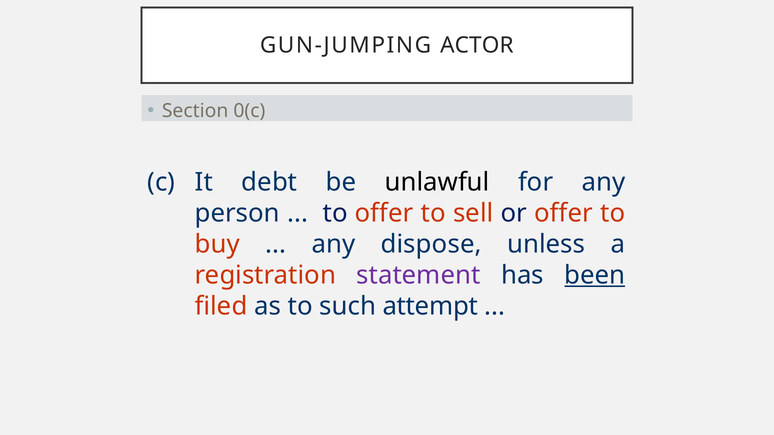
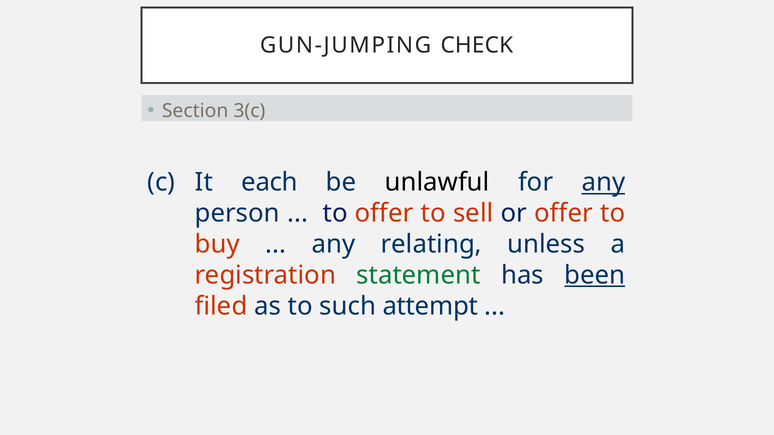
ACTOR: ACTOR -> CHECK (477, 45)
0(c: 0(c -> 3(c (249, 111)
debt: debt -> each (270, 183)
any underline: none -> present (603, 183)
dispose: dispose -> relating (431, 245)
statement colour: purple -> green (418, 276)
